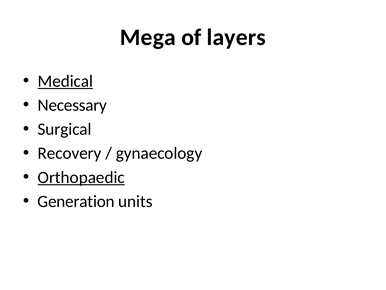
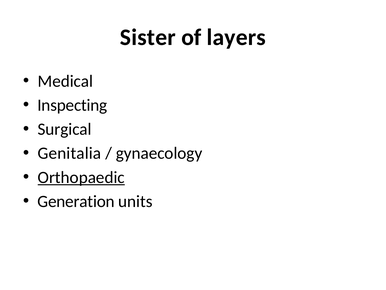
Mega: Mega -> Sister (148, 37)
Medical underline: present -> none (65, 81)
Necessary: Necessary -> Inspecting (72, 105)
Recovery: Recovery -> Genitalia (69, 153)
